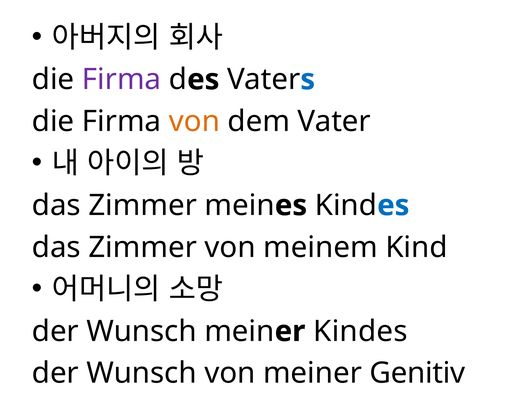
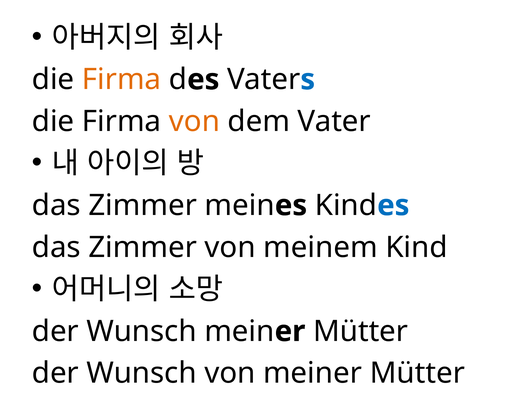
Firma colour: purple -> orange (122, 80)
Kindes: Kindes -> Mütter (361, 331)
meiner Genitiv: Genitiv -> Mütter (417, 373)
